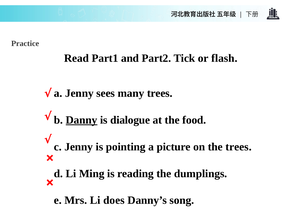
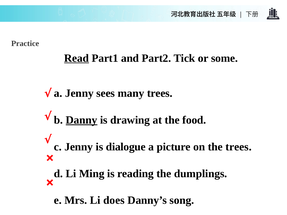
Read underline: none -> present (77, 58)
flash: flash -> some (224, 58)
dialogue: dialogue -> drawing (130, 120)
pointing: pointing -> dialogue (126, 147)
